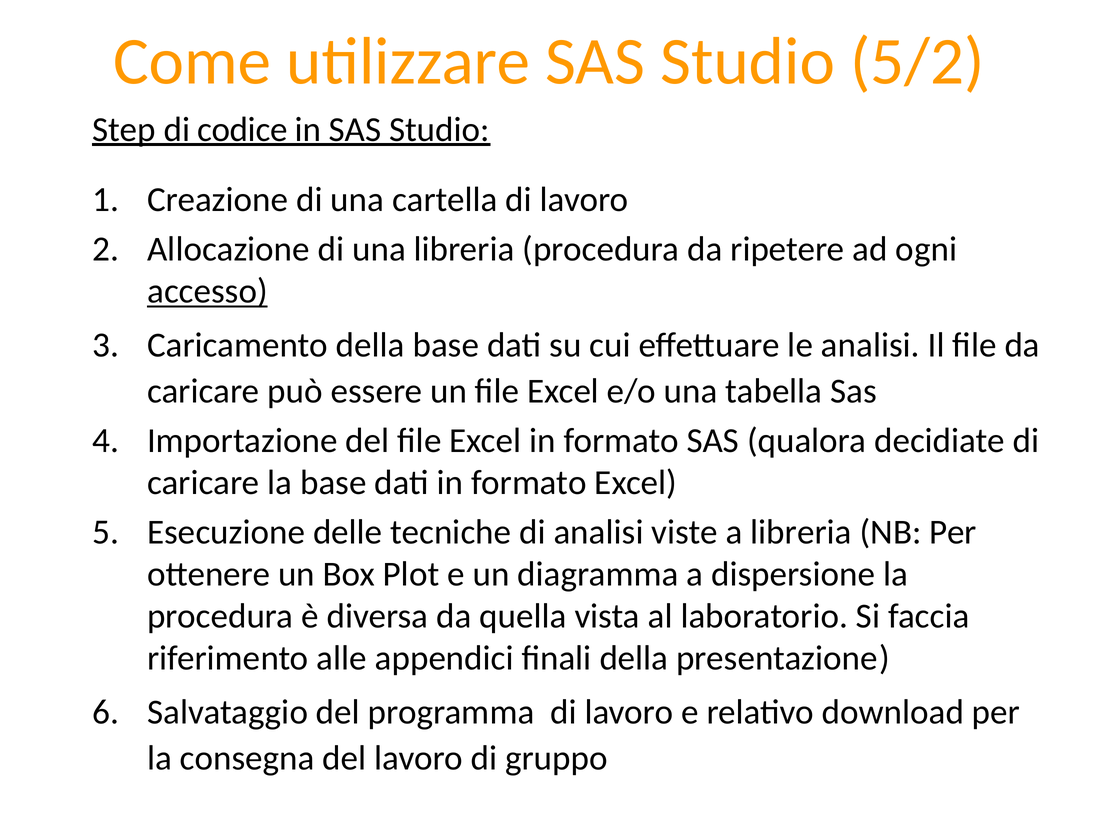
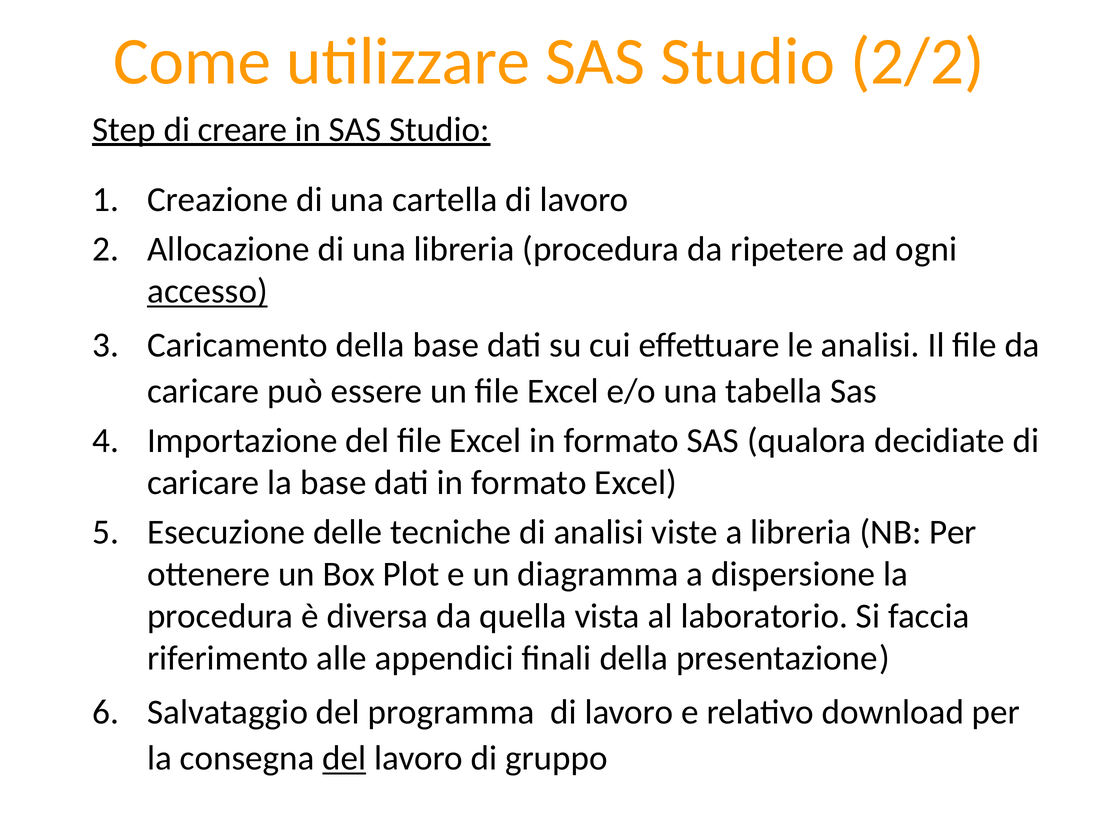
5/2: 5/2 -> 2/2 (917, 61)
codice: codice -> creare (242, 130)
del underline: none -> present (344, 758)
